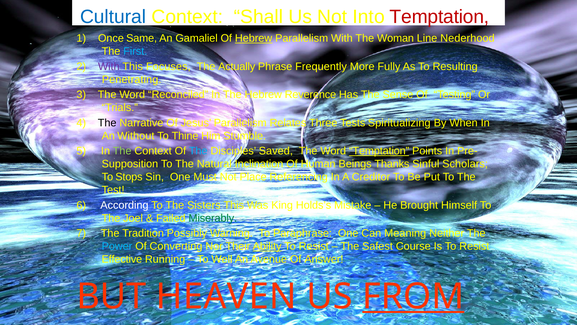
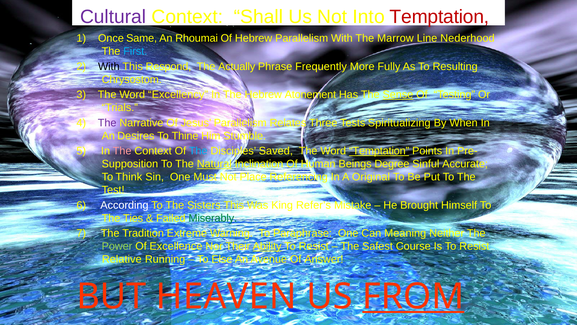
Cultural colour: blue -> purple (113, 17)
Gamaliel: Gamaliel -> Rhoumai (197, 38)
Hebrew underline: present -> none (254, 38)
Woman: Woman -> Marrow (395, 38)
With colour: purple -> black (109, 66)
Focuses: Focuses -> Respond (168, 66)
Penetrating: Penetrating -> Chrysostom (132, 79)
Reconciled: Reconciled -> Excellency (178, 95)
Reverence: Reverence -> Atonement (310, 95)
Sense underline: none -> present (398, 95)
The colour: black -> purple (107, 123)
Without: Without -> Desires (136, 136)
The colour: light green -> pink (122, 151)
Natural underline: none -> present (214, 164)
Thanks: Thanks -> Degree (392, 164)
Scholars: Scholars -> Accurate (465, 164)
Stops: Stops -> Think (129, 177)
Creditor: Creditor -> Original (371, 177)
Holds’s: Holds’s -> Refer’s (313, 205)
Joel: Joel -> Ties (133, 218)
Possibly: Possibly -> Extreme (187, 233)
Power colour: light blue -> light green (117, 246)
Converting: Converting -> Excellence (176, 246)
Effective: Effective -> Relative (122, 259)
Well: Well -> Else (222, 259)
